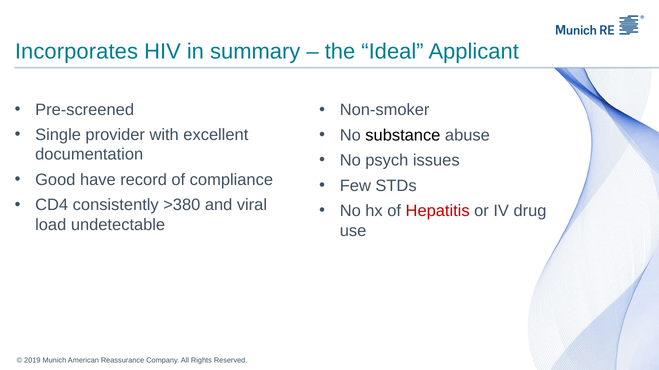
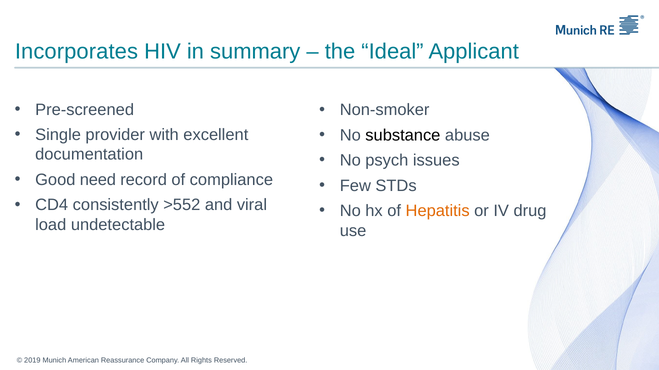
have: have -> need (98, 180)
>380: >380 -> >552 (182, 205)
Hepatitis colour: red -> orange (438, 211)
